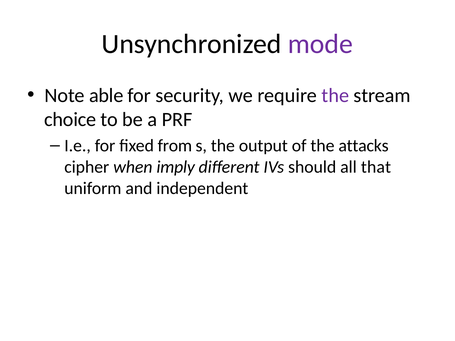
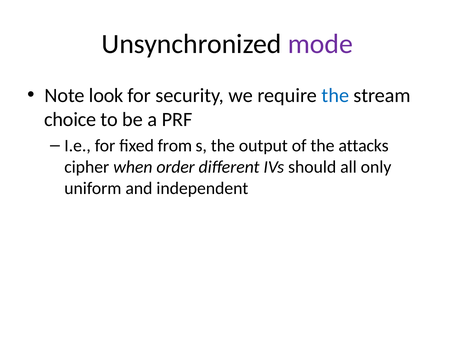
able: able -> look (106, 95)
the colour: purple -> blue (335, 95)
imply: imply -> order (176, 167)
that: that -> only (376, 167)
